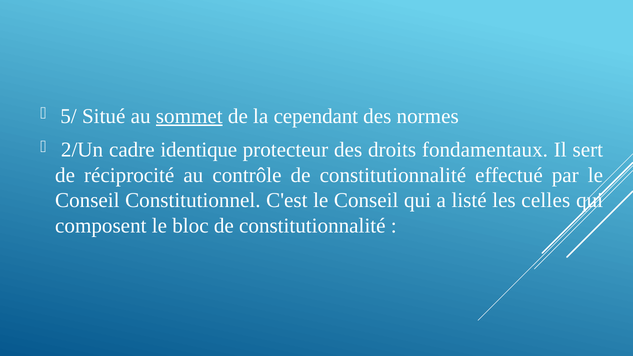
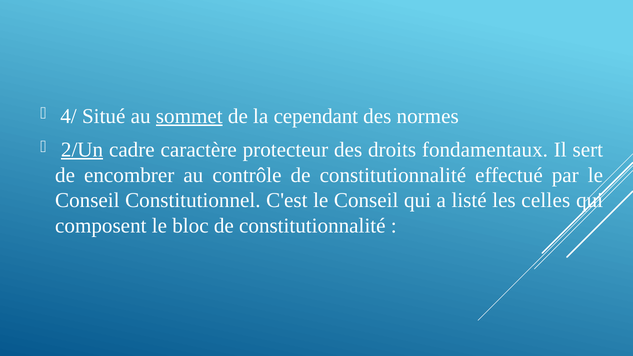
5/: 5/ -> 4/ (69, 116)
2/Un underline: none -> present (82, 150)
identique: identique -> caractère (199, 150)
réciprocité: réciprocité -> encombrer (129, 175)
